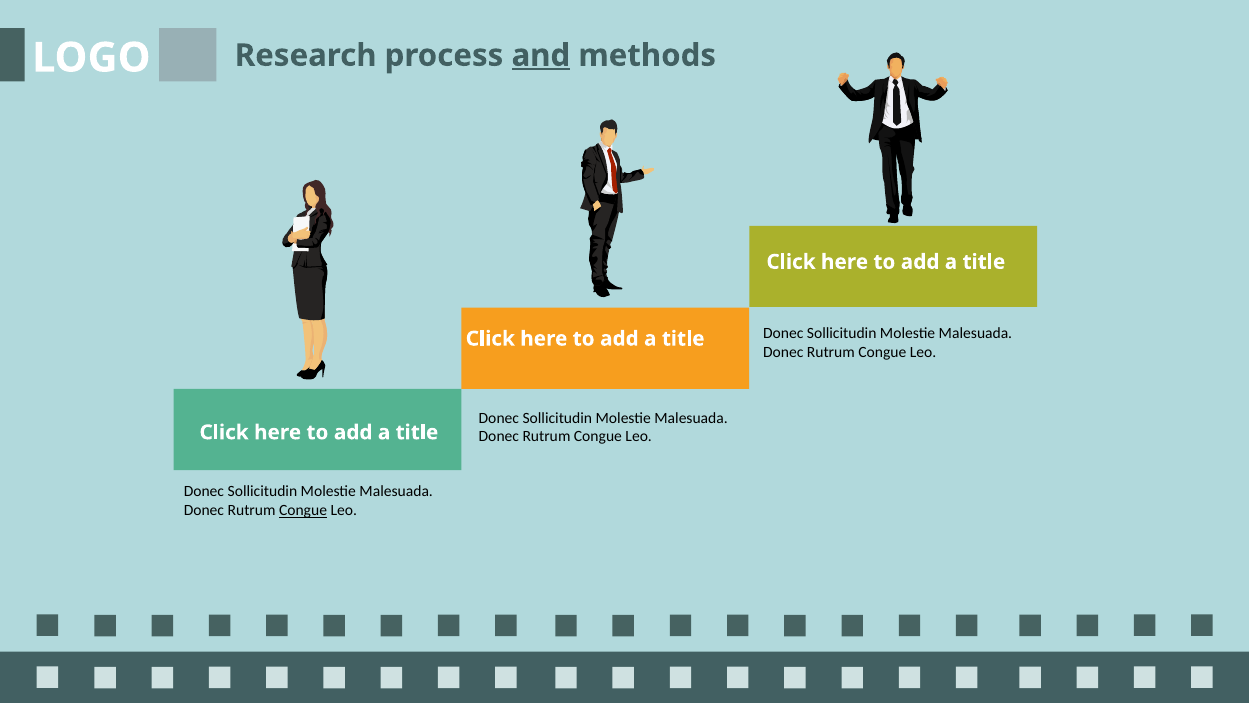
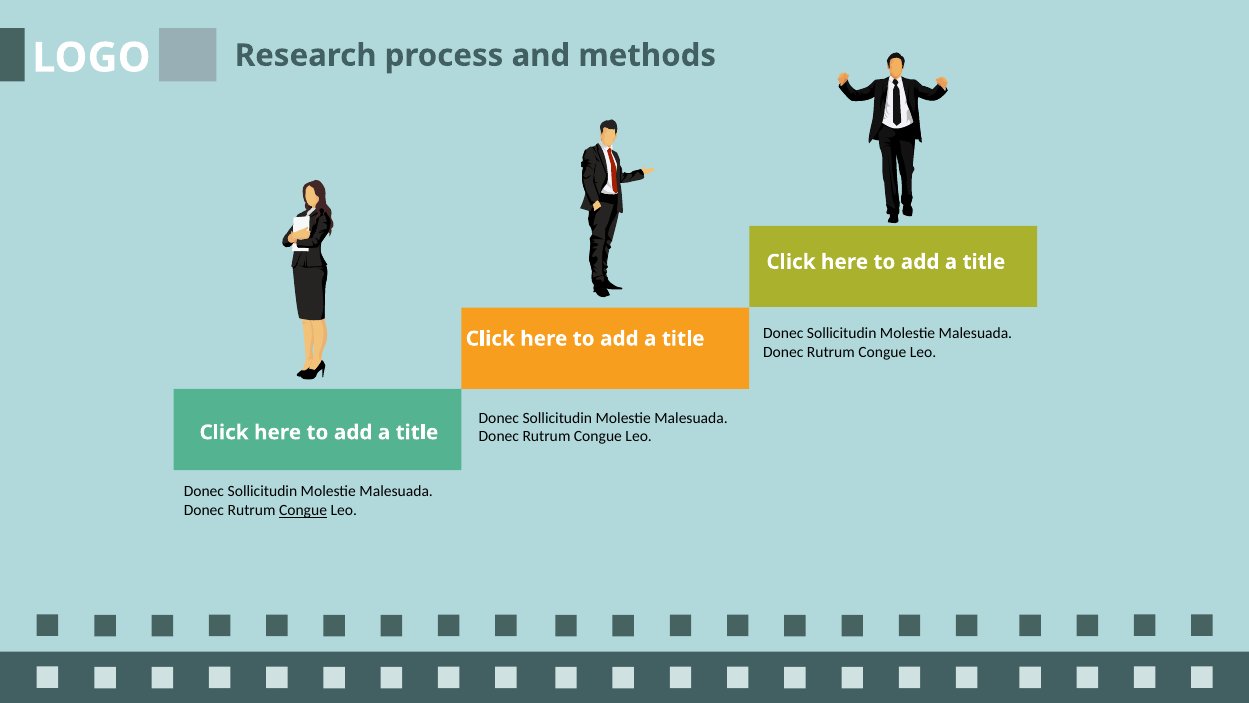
and underline: present -> none (541, 55)
